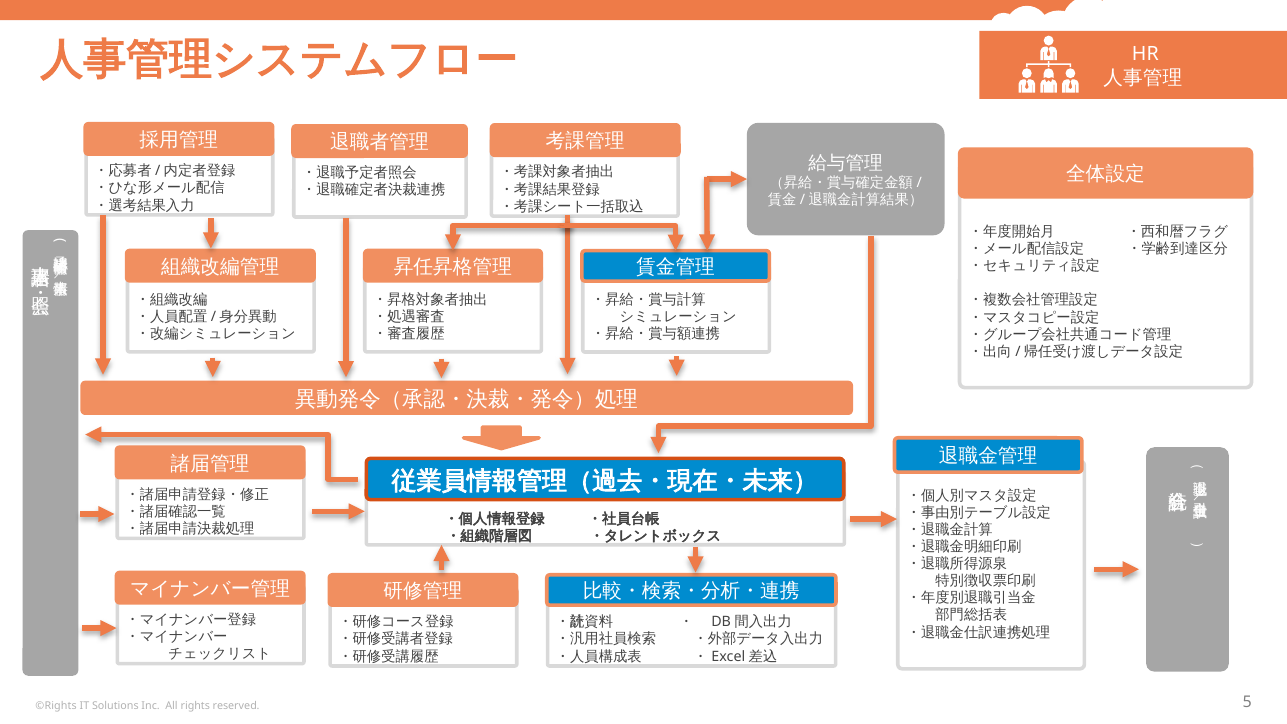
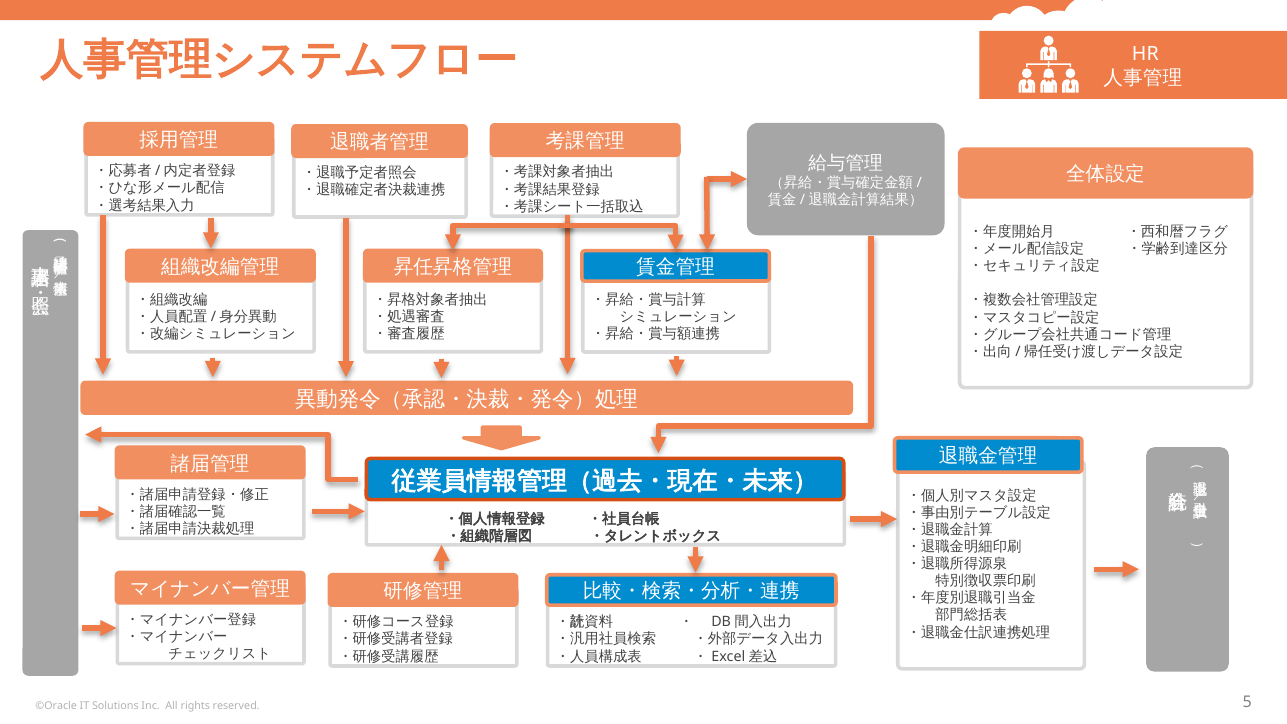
©Rights: ©Rights -> ©Oracle (56, 706)
